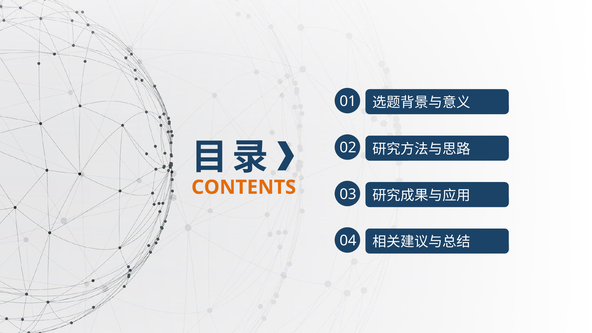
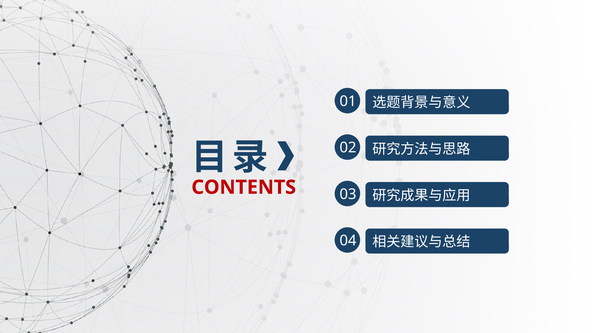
CONTENTS colour: orange -> red (244, 187)
